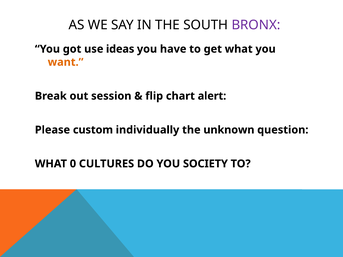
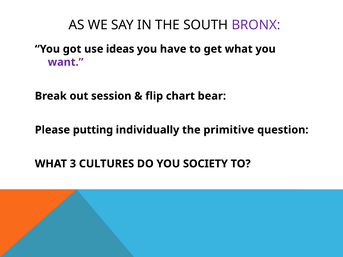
want colour: orange -> purple (66, 62)
alert: alert -> bear (212, 96)
custom: custom -> putting (93, 130)
unknown: unknown -> primitive (229, 130)
0: 0 -> 3 (73, 164)
